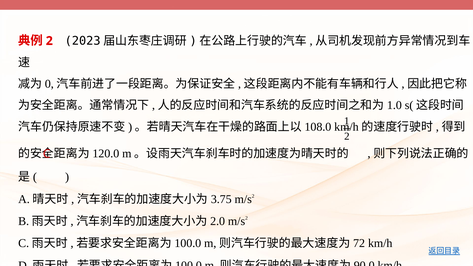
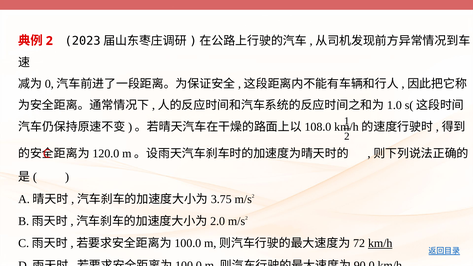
km/h underline: none -> present (380, 243)
